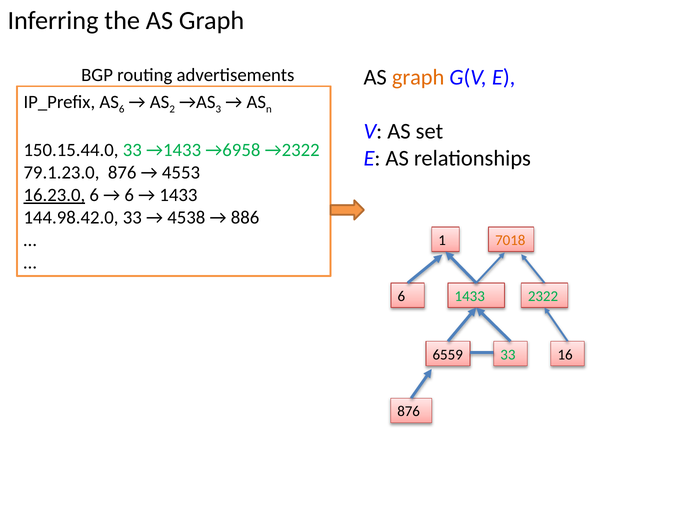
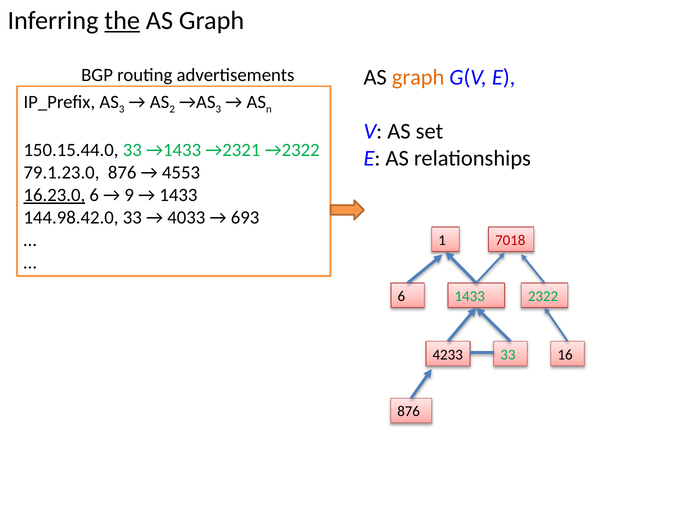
the underline: none -> present (122, 21)
AS 6: 6 -> 3 (122, 109)
→6958: →6958 -> →2321 (233, 150)
6: 6 -> 9 (129, 195)
4538: 4538 -> 4033 (186, 218)
886: 886 -> 693 (245, 218)
7018 colour: orange -> red (510, 240)
6559: 6559 -> 4233 (448, 355)
